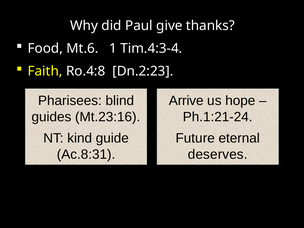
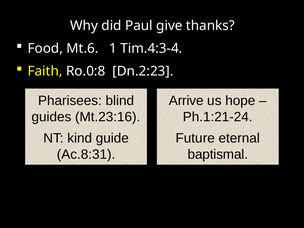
Ro.4:8: Ro.4:8 -> Ro.0:8 (86, 71)
deserves: deserves -> baptismal (218, 154)
